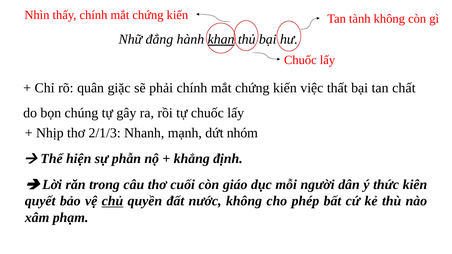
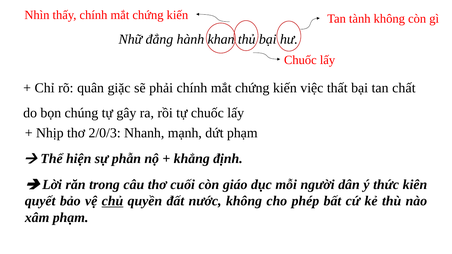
khan underline: present -> none (221, 39)
2/1/3: 2/1/3 -> 2/0/3 (105, 133)
dứt nhóm: nhóm -> phạm (242, 133)
